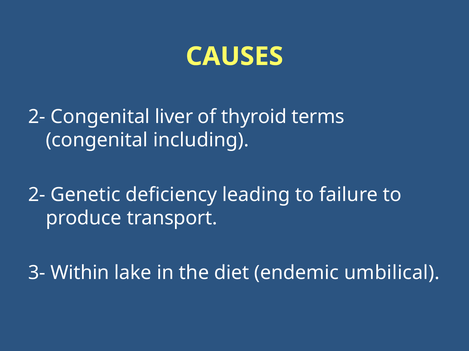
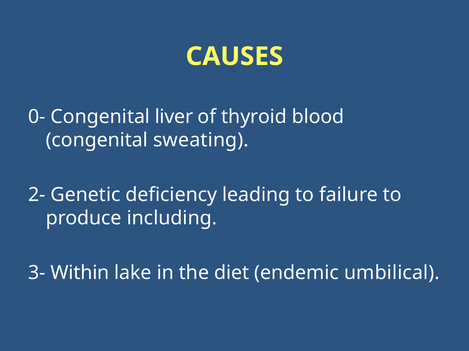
2-: 2- -> 0- (37, 117)
terms: terms -> blood (318, 117)
including: including -> sweating (201, 140)
transport: transport -> including (172, 219)
